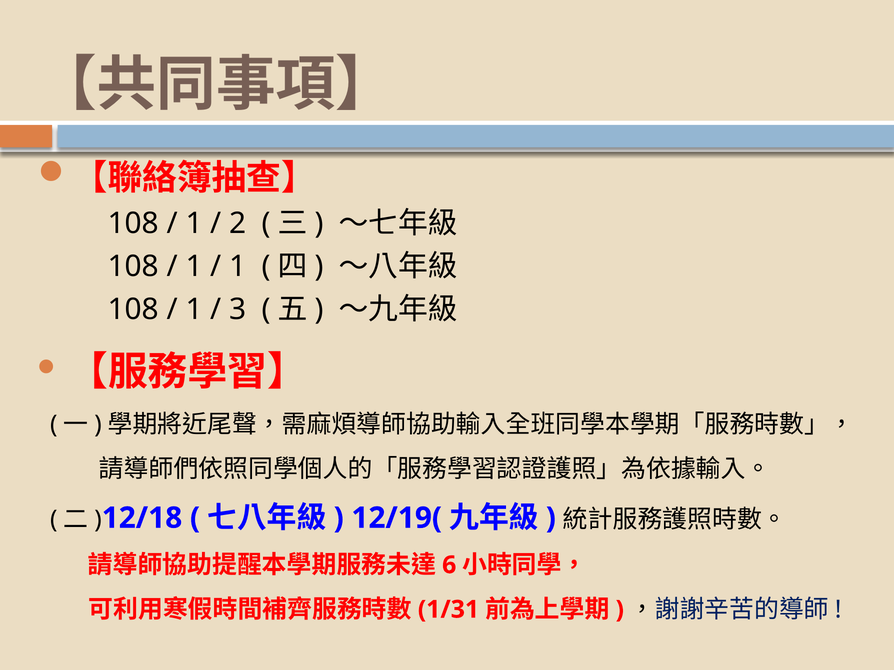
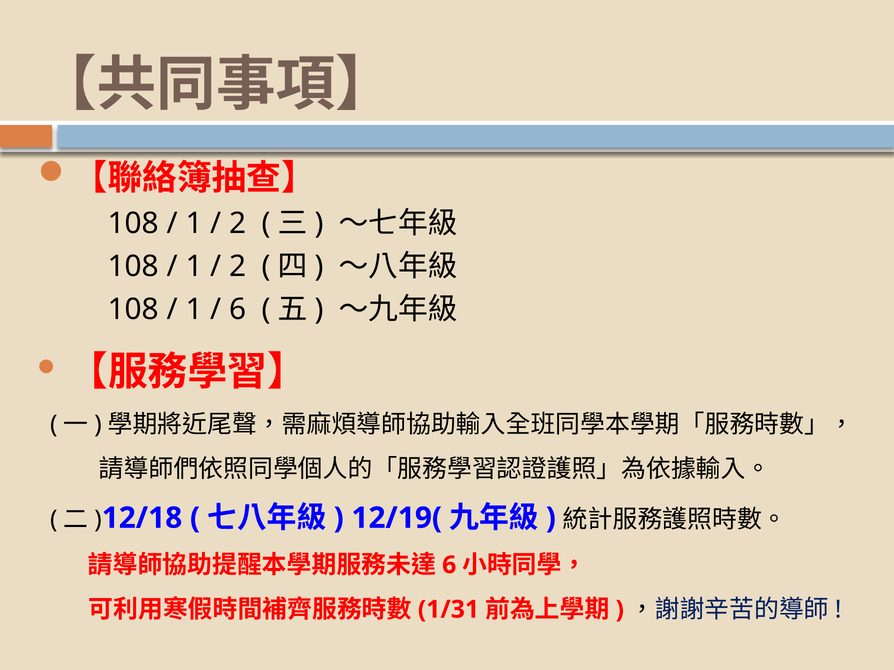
1: 1 -> 2 (238, 267)
3: 3 -> 6 (238, 310)
